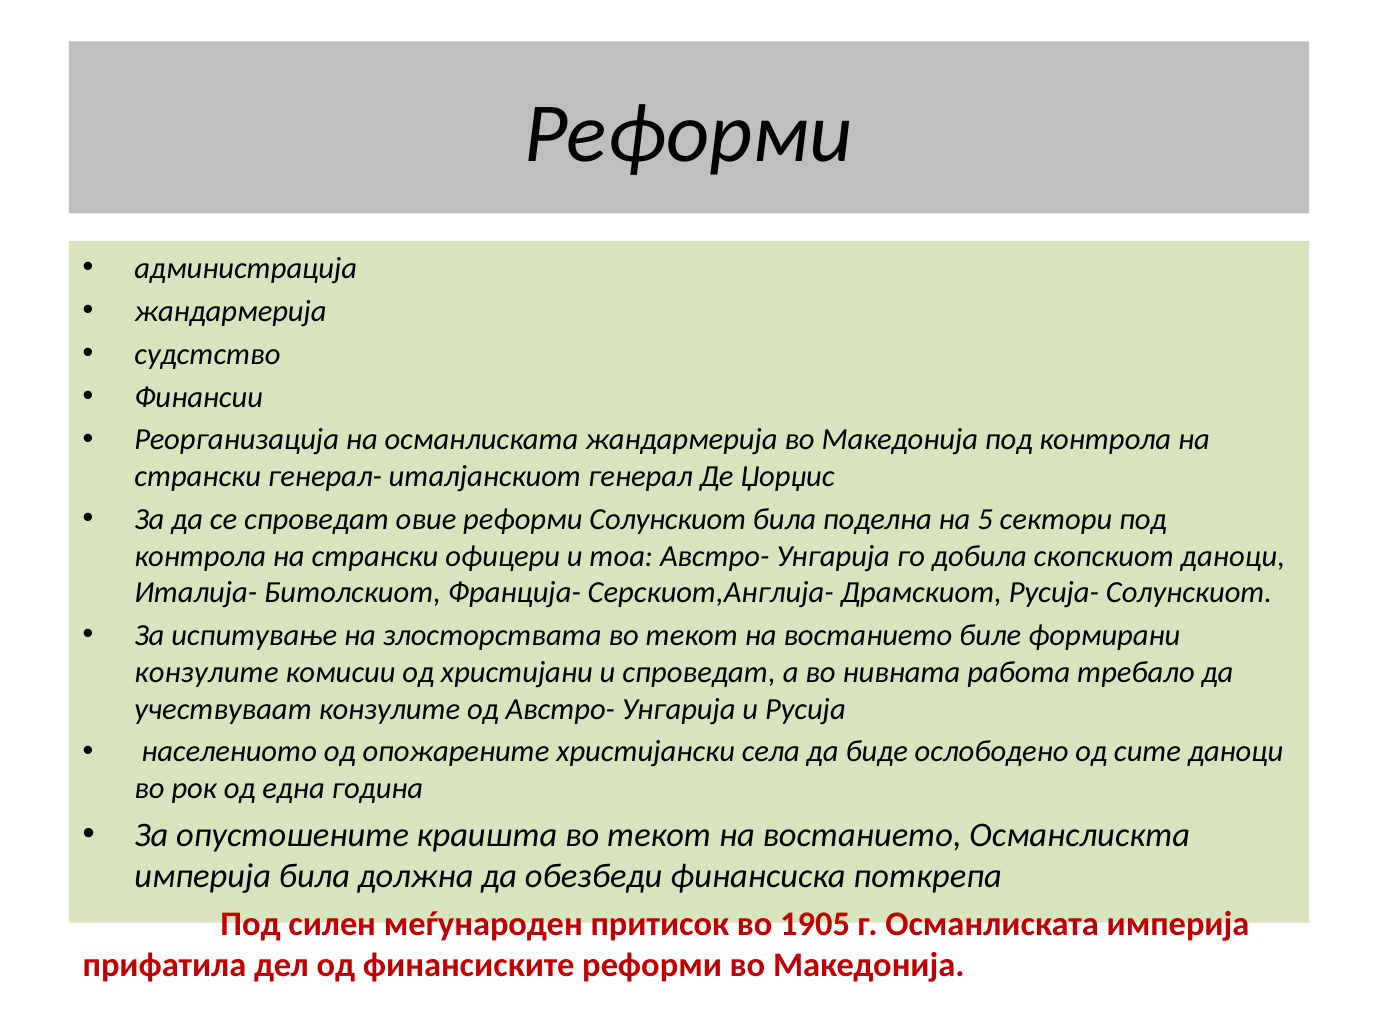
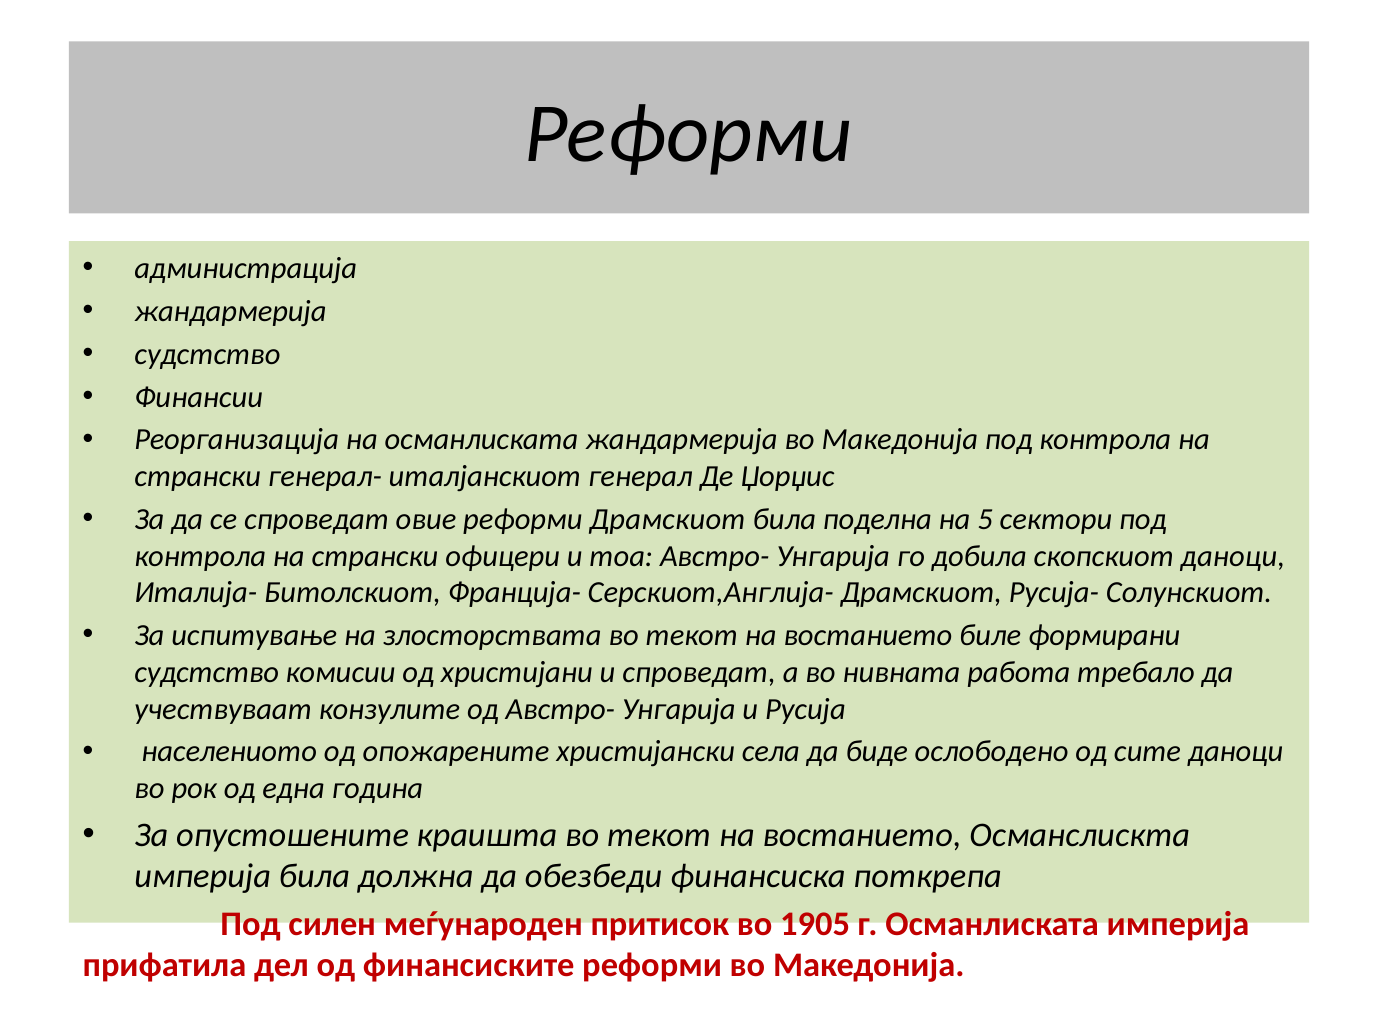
реформи Солунскиот: Солунскиот -> Драмскиот (668, 520)
конзулите: конзулите -> судстство (207, 673)
